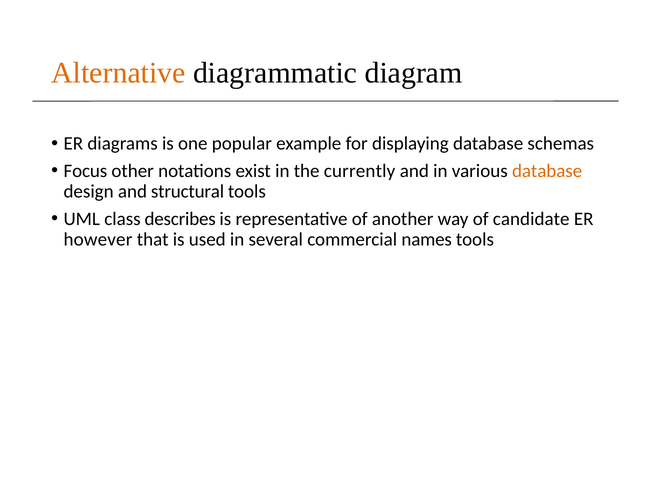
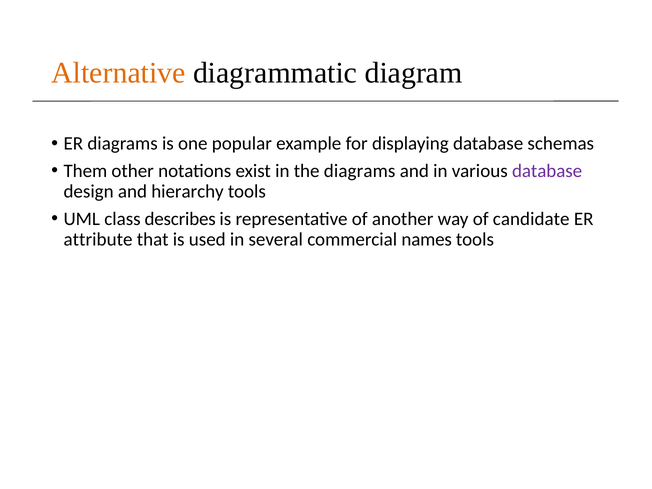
Focus: Focus -> Them (85, 171)
the currently: currently -> diagrams (360, 171)
database colour: orange -> purple (547, 171)
structural: structural -> hierarchy (187, 191)
however: however -> attribute (98, 239)
